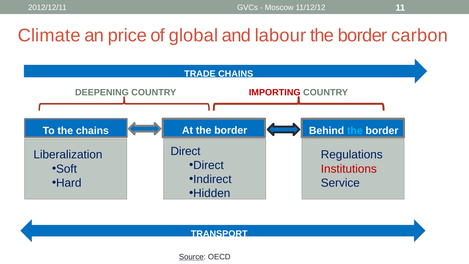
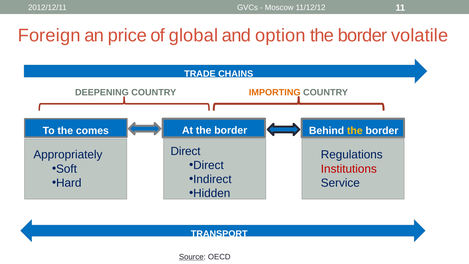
Climate: Climate -> Foreign (49, 36)
labour: labour -> option (280, 36)
carbon: carbon -> volatile (420, 36)
IMPORTING colour: red -> orange (275, 93)
the chains: chains -> comes (92, 131)
the colour: light blue -> yellow (355, 131)
Liberalization: Liberalization -> Appropriately (68, 155)
